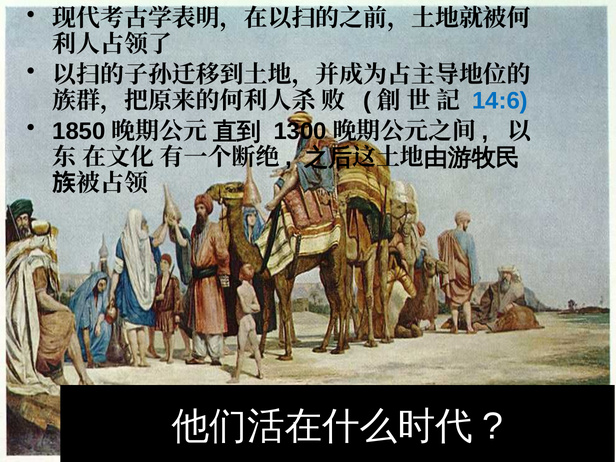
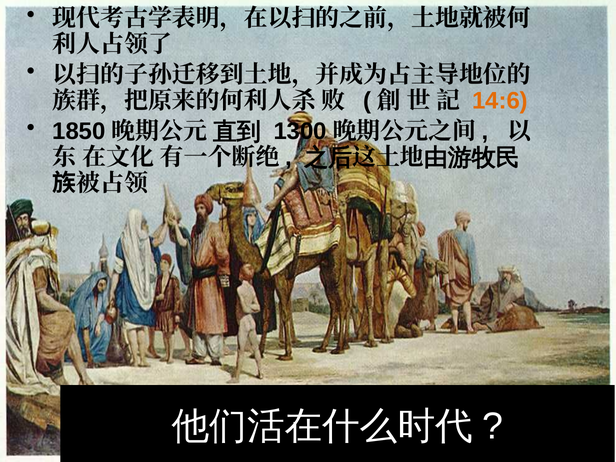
14:6 colour: blue -> orange (500, 101)
